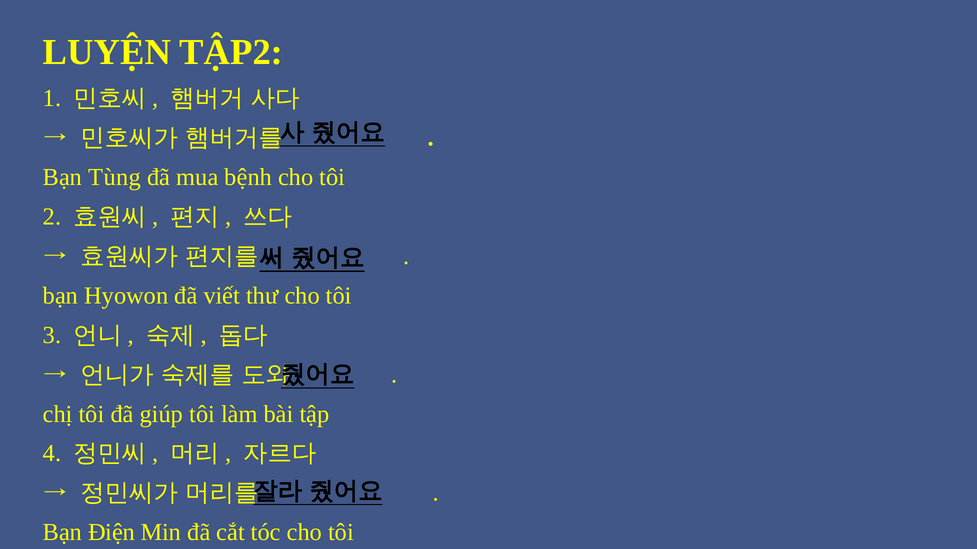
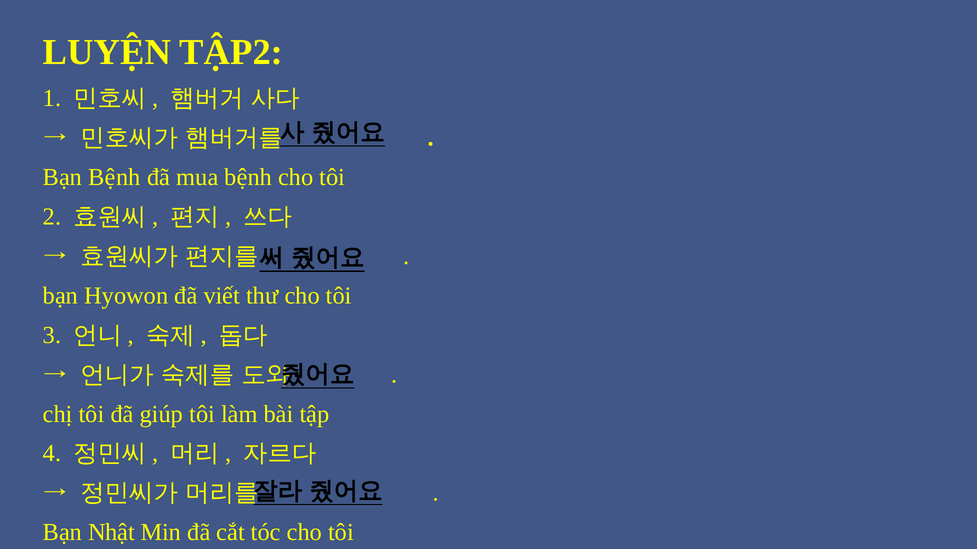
Bạn Tùng: Tùng -> Bệnh (115, 177)
Điện: Điện -> Nhật (111, 533)
